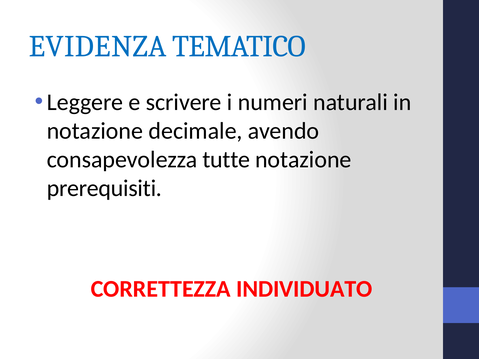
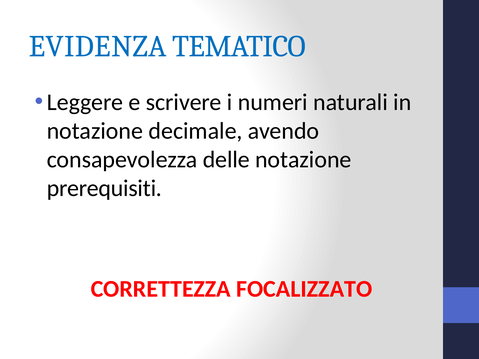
tutte: tutte -> delle (226, 160)
INDIVIDUATO: INDIVIDUATO -> FOCALIZZATO (304, 289)
